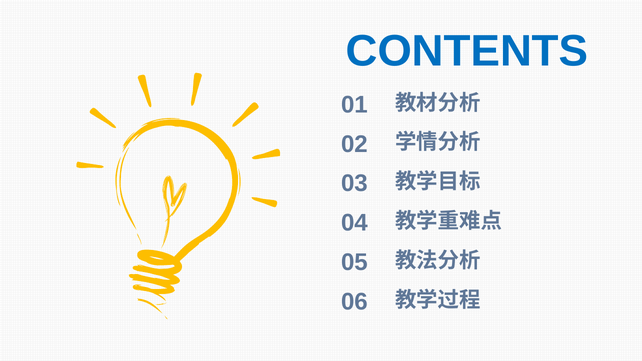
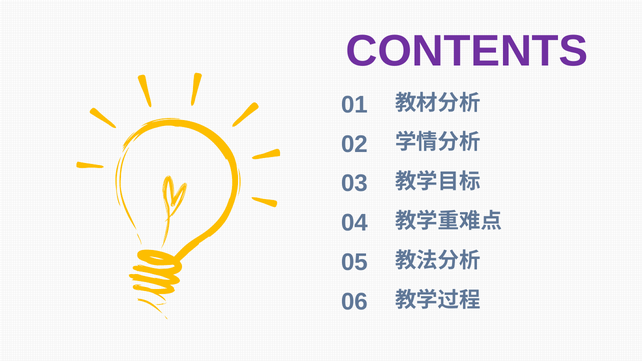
CONTENTS colour: blue -> purple (467, 51)
